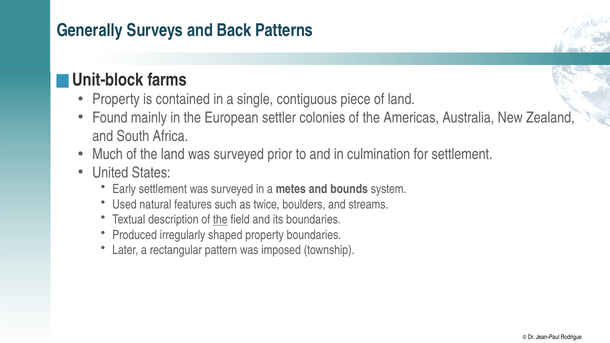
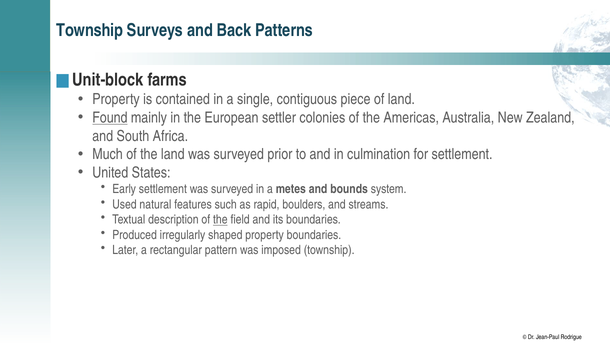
Generally: Generally -> Township (90, 30)
Found underline: none -> present (110, 118)
twice: twice -> rapid (267, 205)
